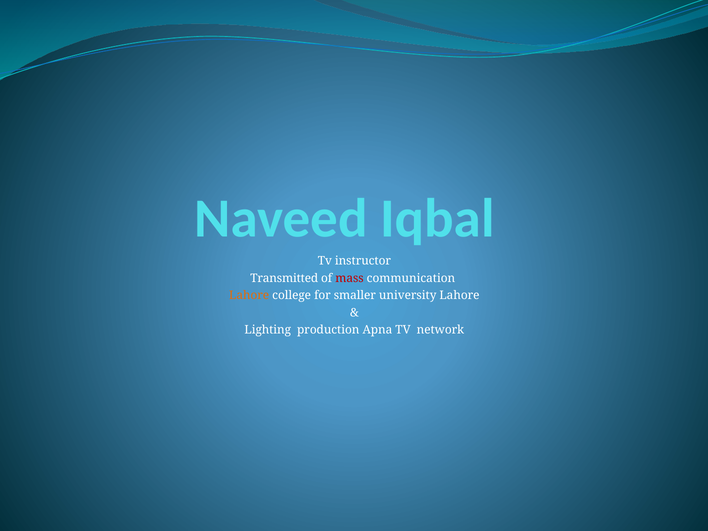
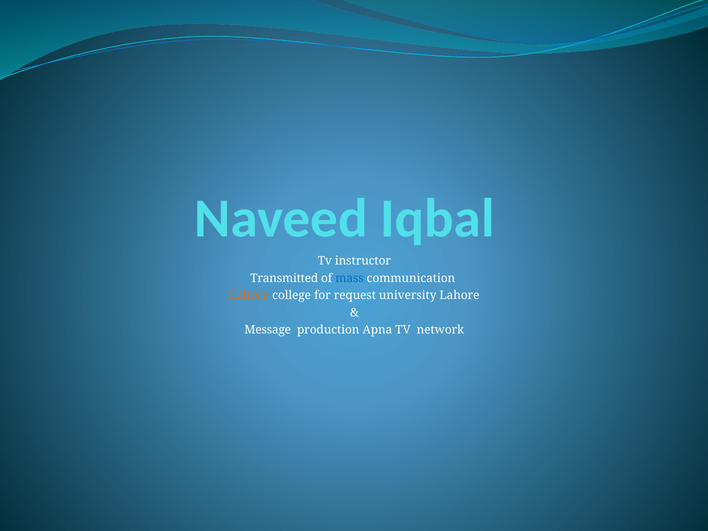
mass colour: red -> blue (349, 278)
smaller: smaller -> request (355, 295)
Lighting: Lighting -> Message (268, 330)
